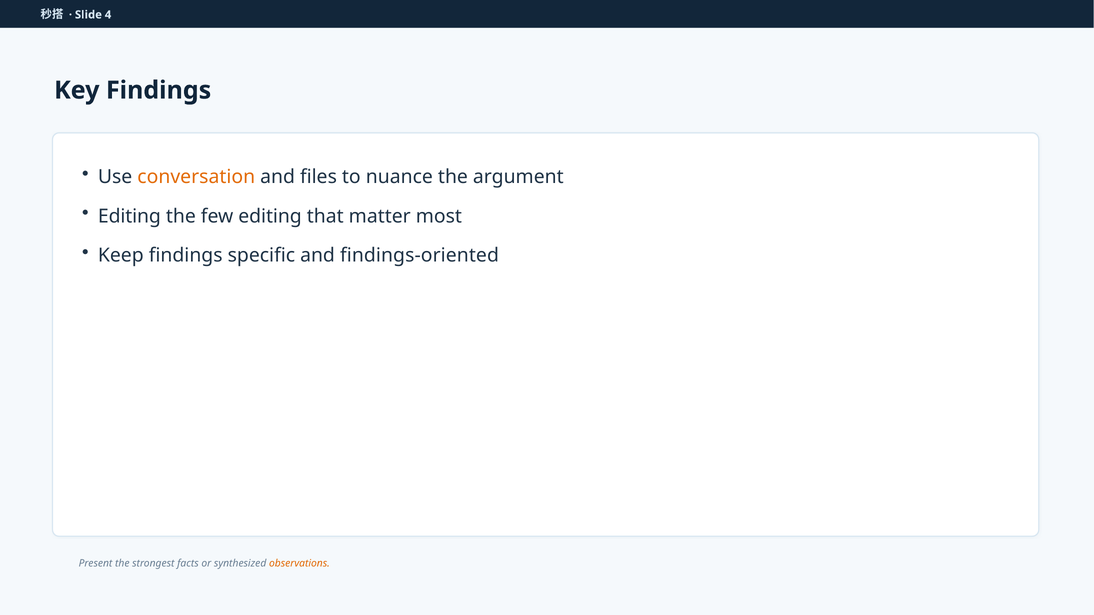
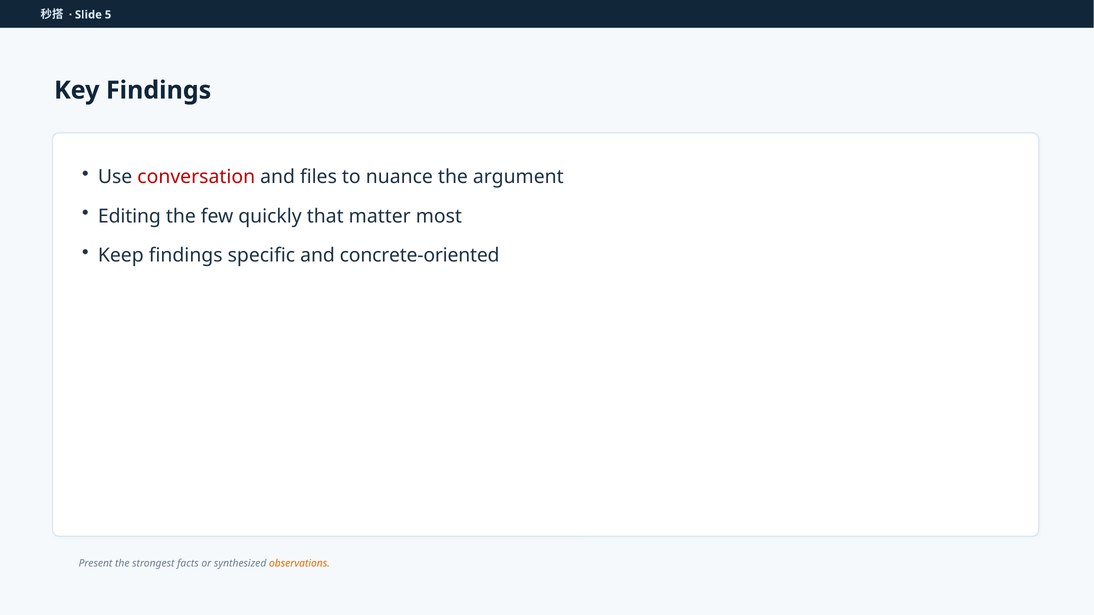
4: 4 -> 5 (108, 15)
conversation colour: orange -> red (196, 177)
few editing: editing -> quickly (270, 216)
findings-oriented: findings-oriented -> concrete-oriented (420, 255)
